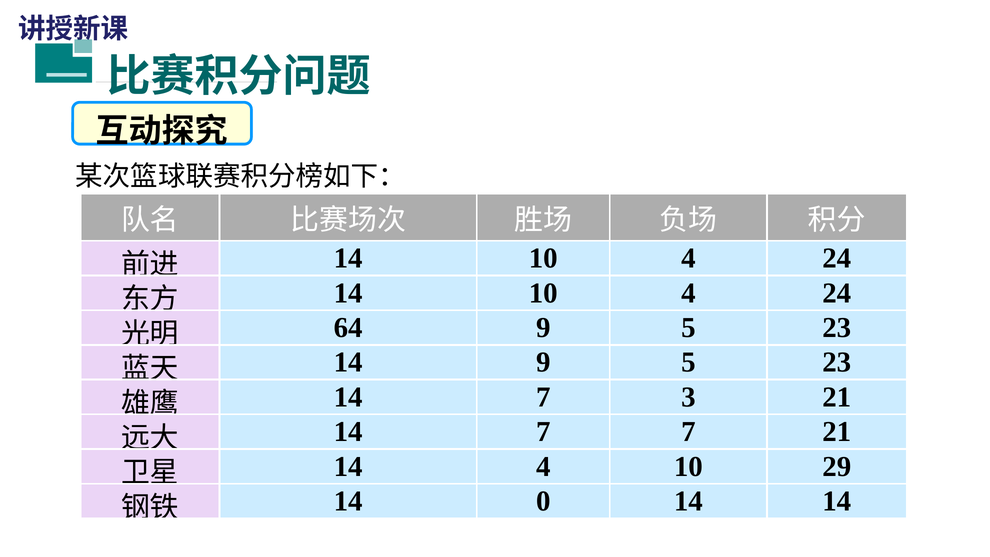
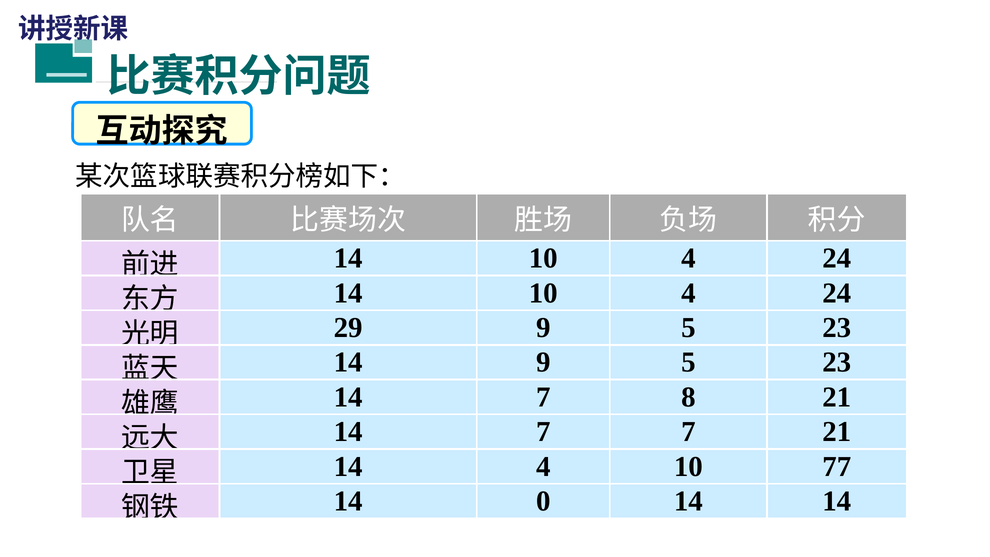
64: 64 -> 29 (348, 328)
3: 3 -> 8 (688, 397)
29: 29 -> 77 (837, 466)
